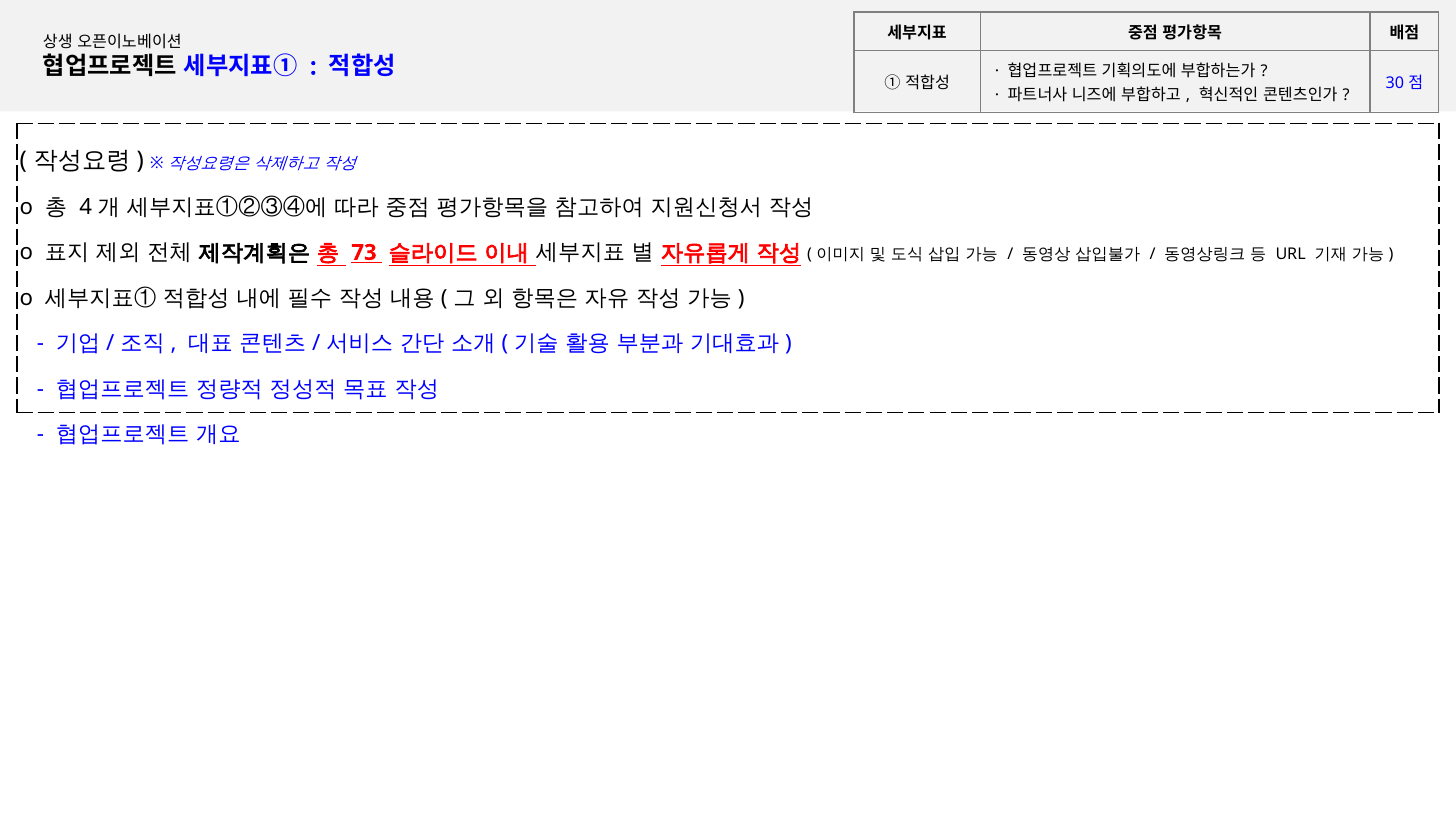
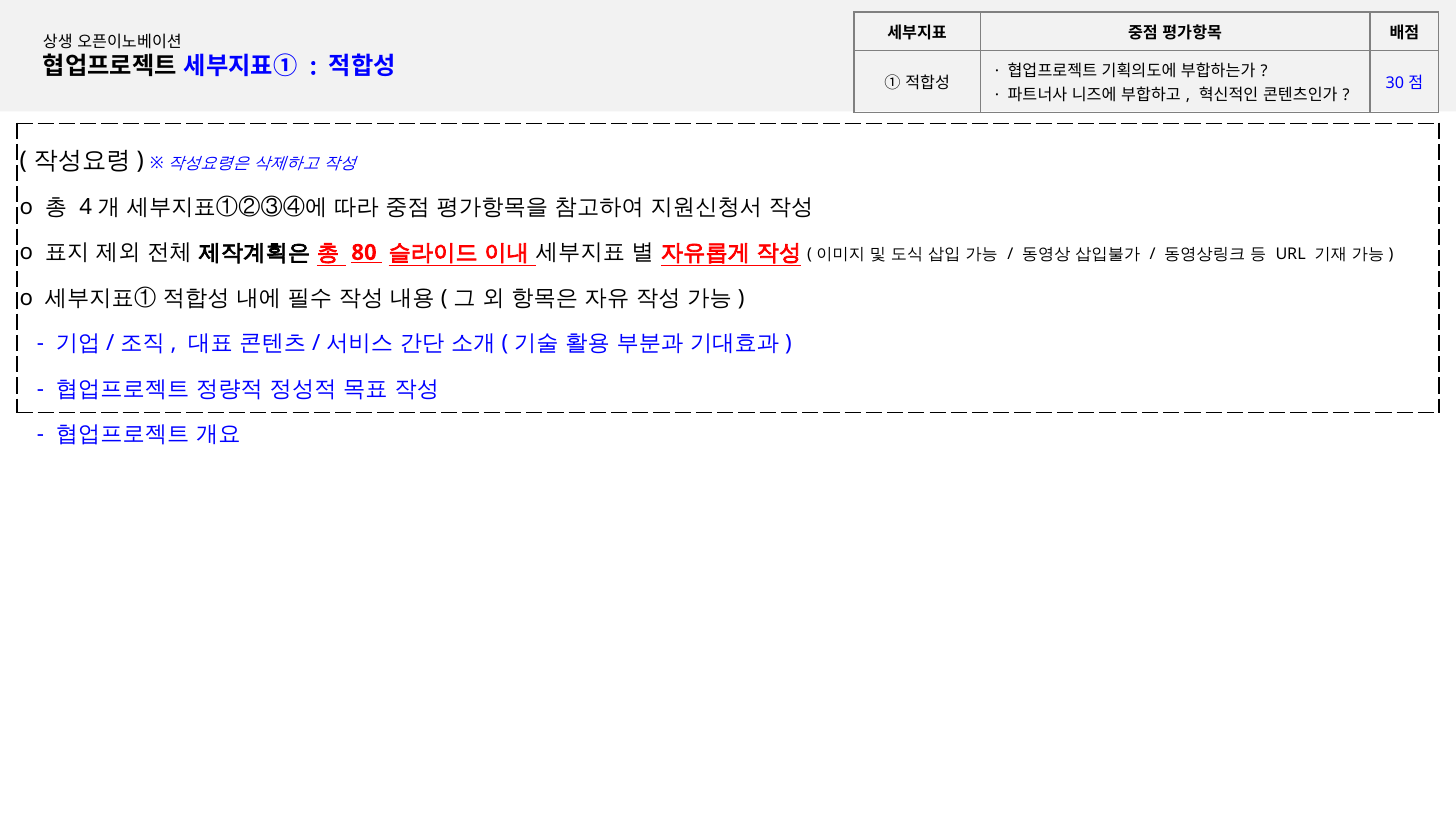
73: 73 -> 80 (364, 253)
